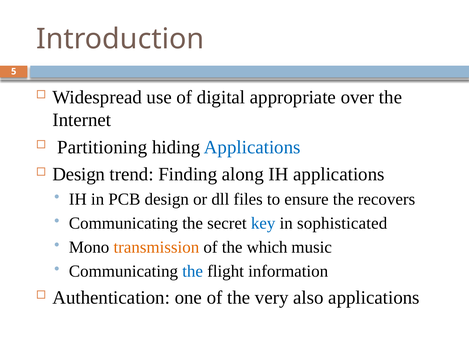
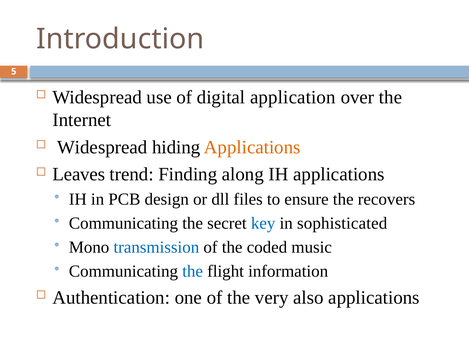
appropriate: appropriate -> application (293, 97)
Partitioning: Partitioning -> Widespread (102, 147)
Applications colour: blue -> orange (252, 147)
Design: Design -> Leaves (79, 174)
transmission colour: orange -> blue (156, 247)
which: which -> coded (267, 247)
